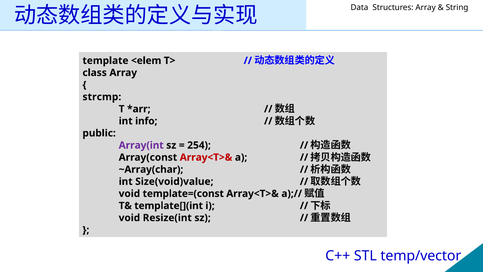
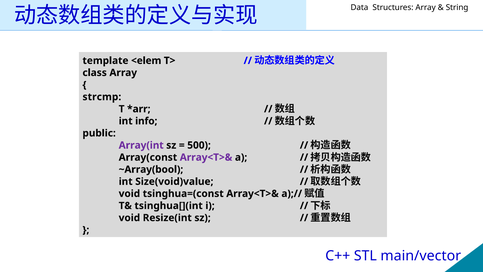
254: 254 -> 500 (199, 145)
Array<T>& colour: red -> purple (206, 157)
~Array(char: ~Array(char -> ~Array(bool (151, 169)
template=(const: template=(const -> tsinghua=(const (183, 193)
template[](int: template[](int -> tsinghua[](int (169, 205)
temp/vector: temp/vector -> main/vector (421, 255)
